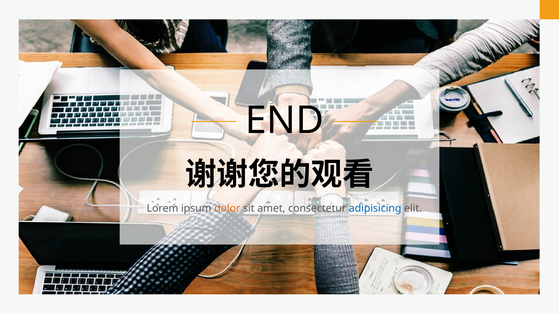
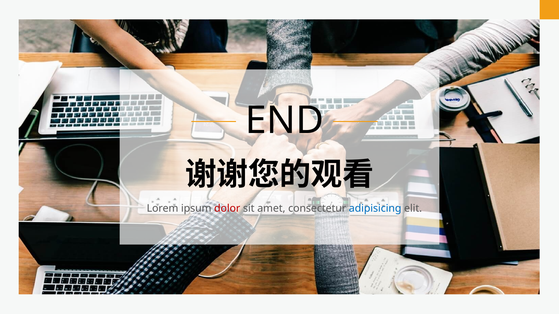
dolor colour: orange -> red (227, 209)
